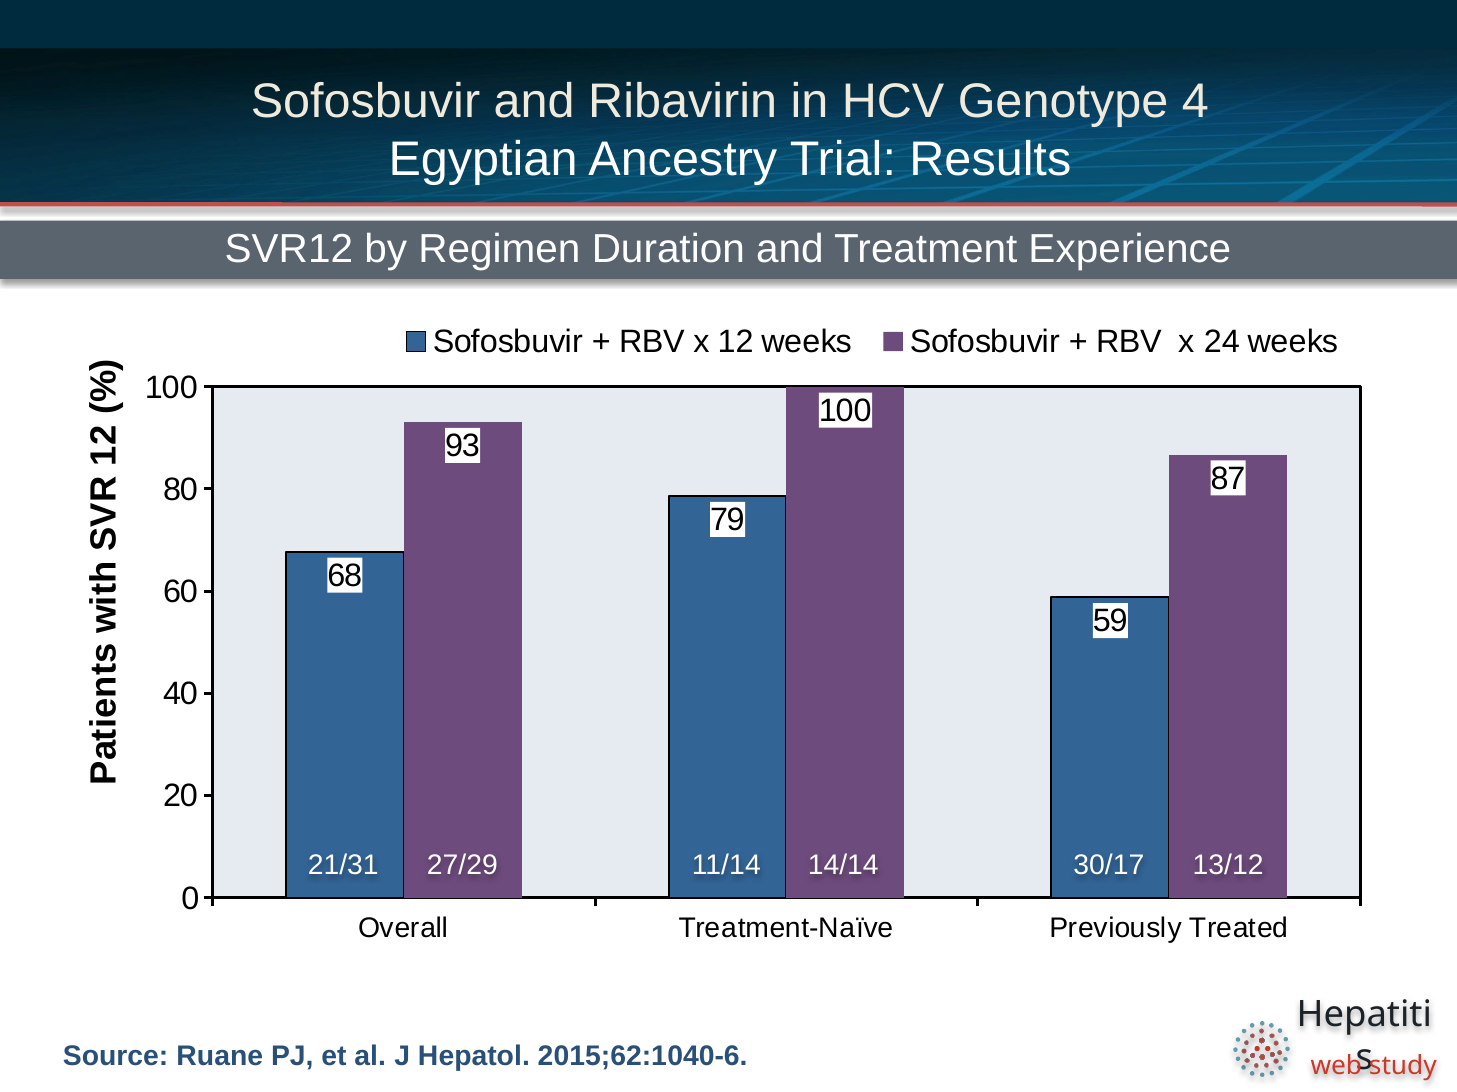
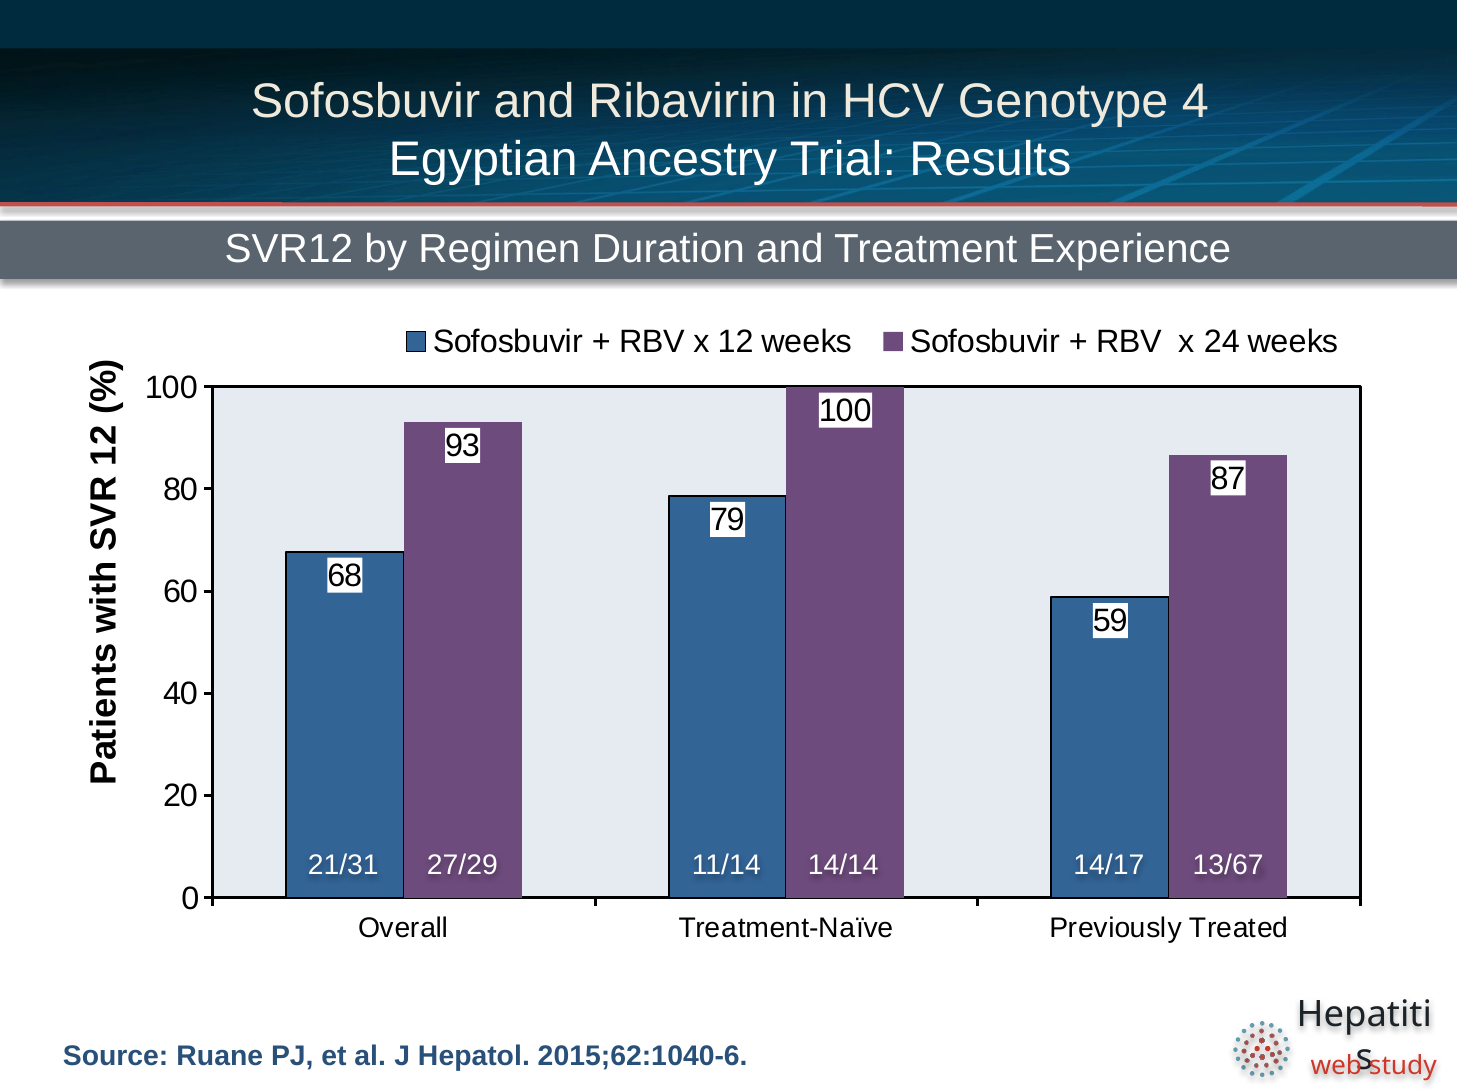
30/17: 30/17 -> 14/17 (1109, 865)
13/12: 13/12 -> 13/67 (1228, 865)
